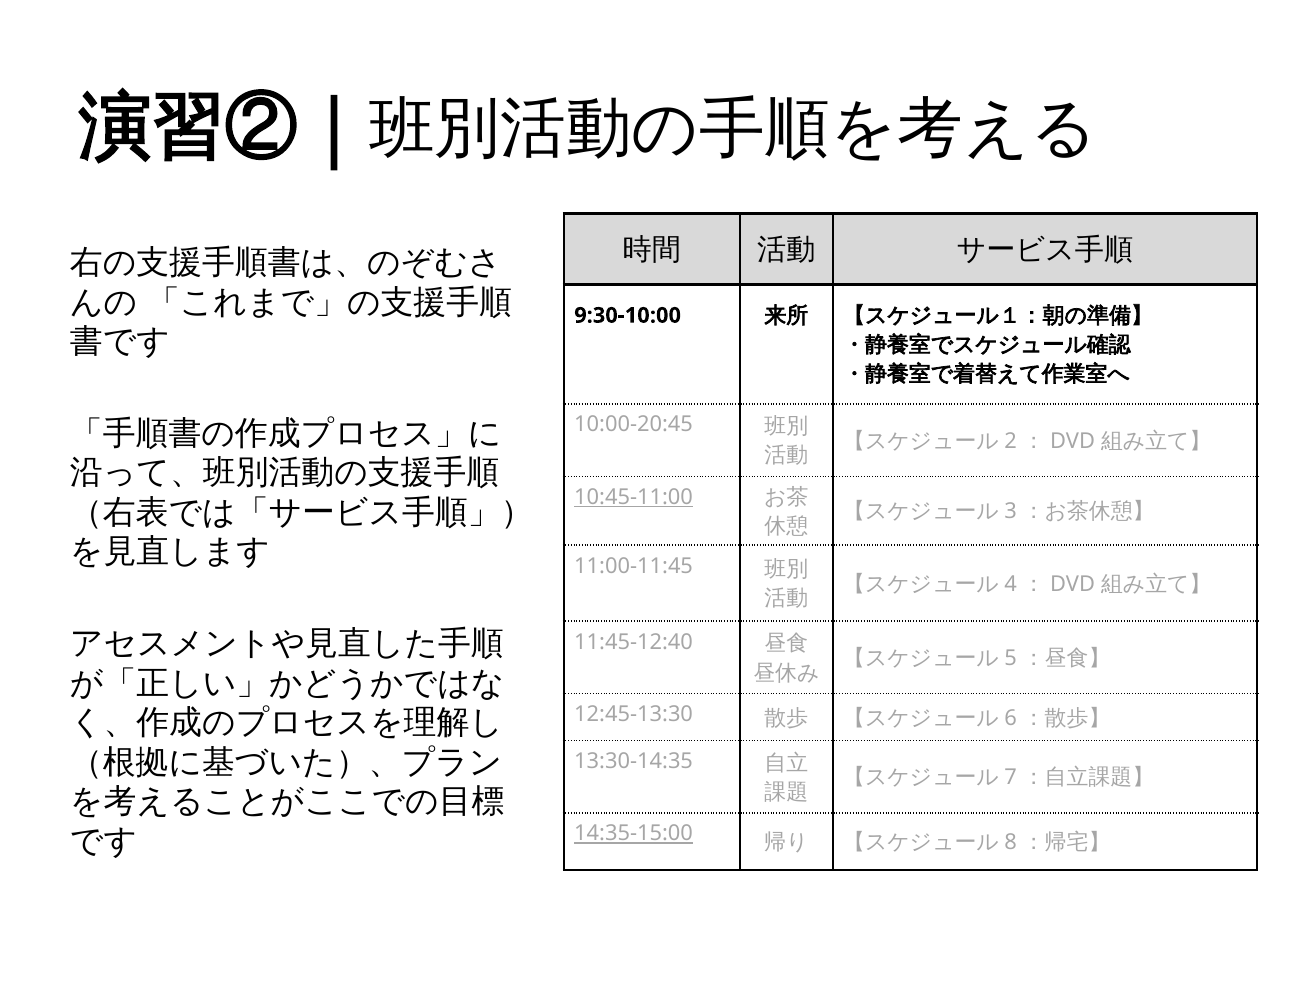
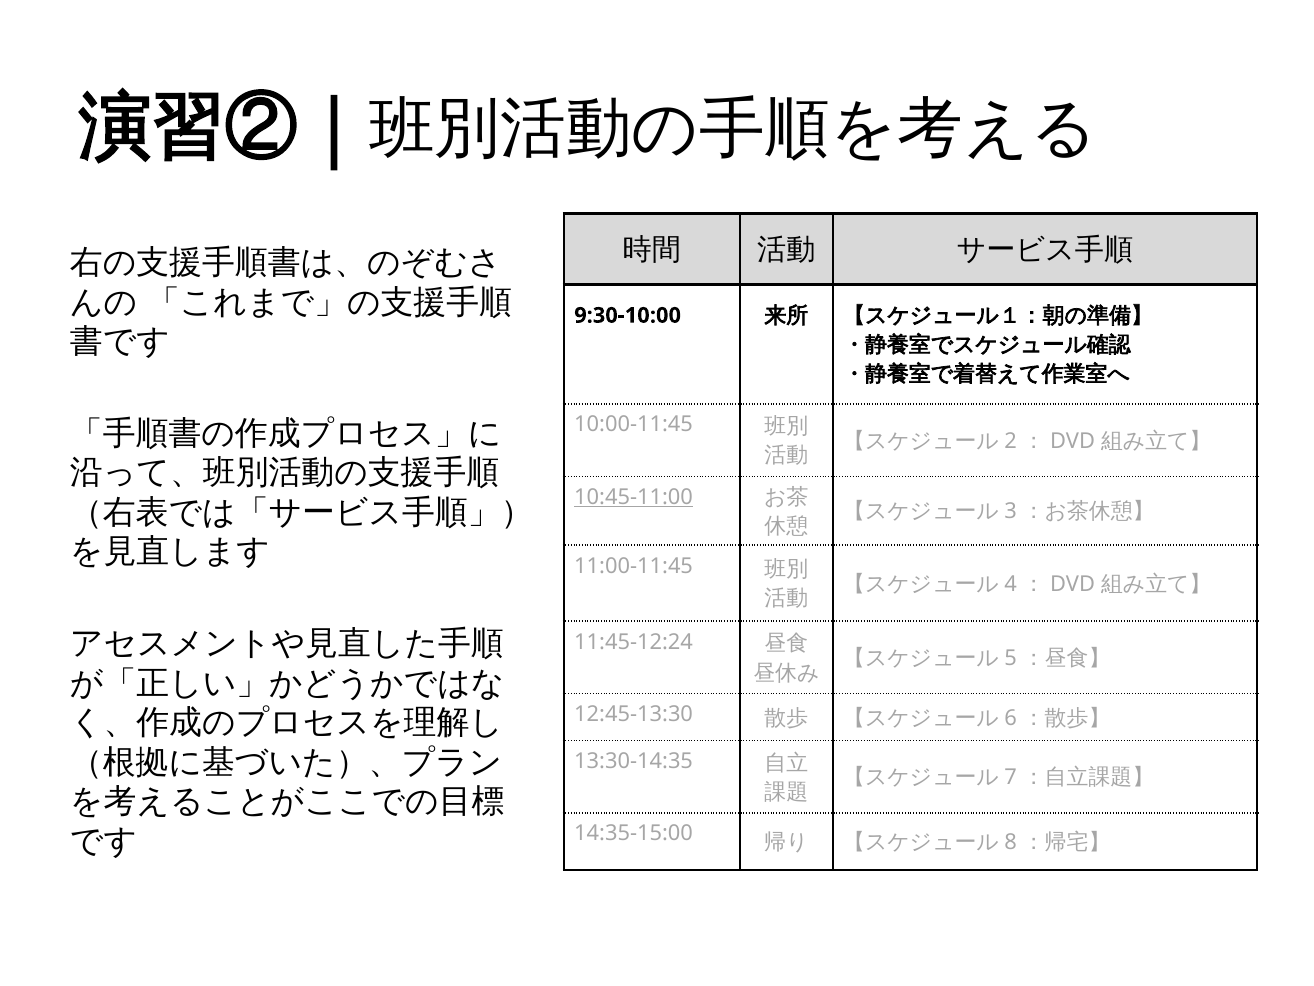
10:00-20:45: 10:00-20:45 -> 10:00-11:45 (634, 424)
11:45-12:40: 11:45-12:40 -> 11:45-12:24 (634, 642)
14:35-15:00 underline: present -> none (634, 833)
